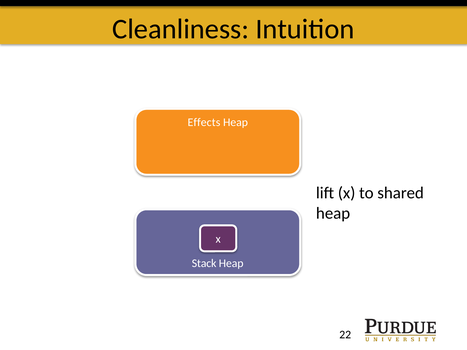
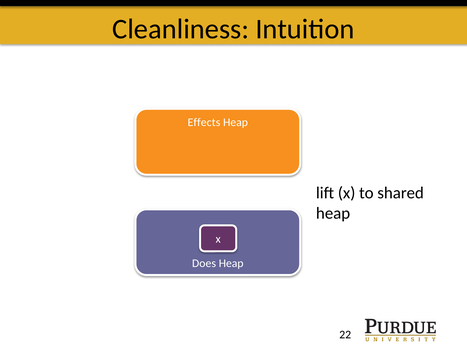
Stack: Stack -> Does (204, 264)
